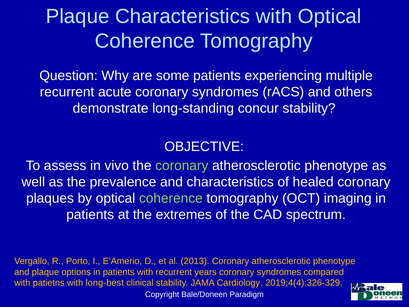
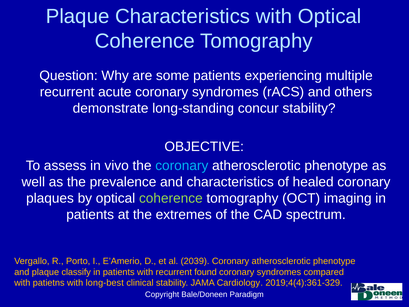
coronary colour: light green -> light blue (182, 166)
2013: 2013 -> 2039 (195, 261)
options: options -> classify (76, 272)
years: years -> found (206, 272)
2019;4(4):326-329: 2019;4(4):326-329 -> 2019;4(4):361-329 (304, 283)
